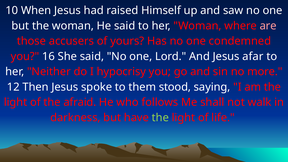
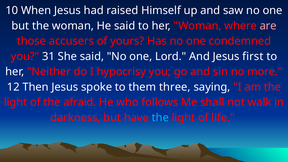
16: 16 -> 31 (49, 56)
afar: afar -> first (253, 56)
stood: stood -> three (175, 87)
the colour: light green -> light blue (160, 118)
